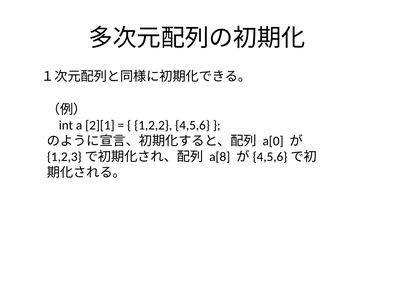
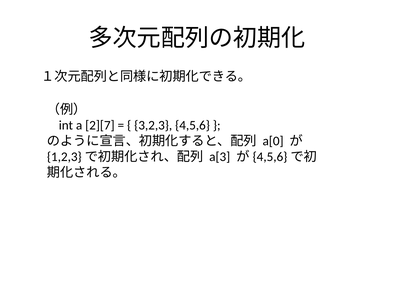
2][1: 2][1 -> 2][7 (100, 125)
1,2,2: 1,2,2 -> 3,2,3 (153, 125)
a[8: a[8 -> a[3 (220, 157)
